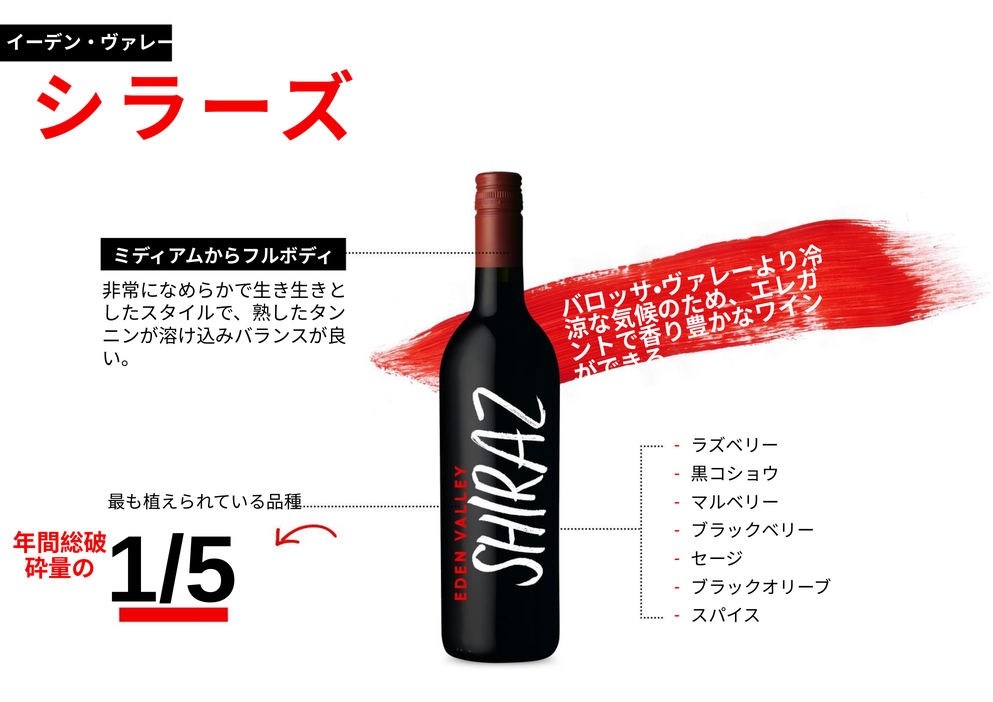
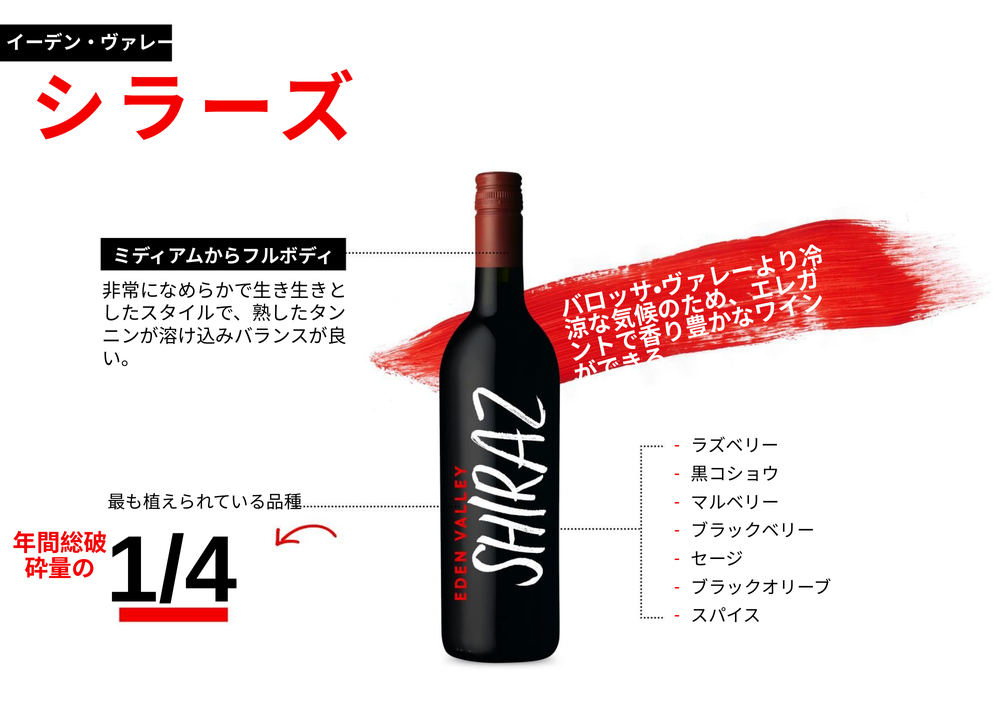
1/5: 1/5 -> 1/4 (172, 570)
